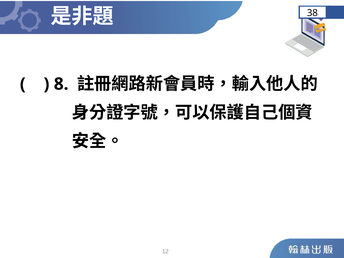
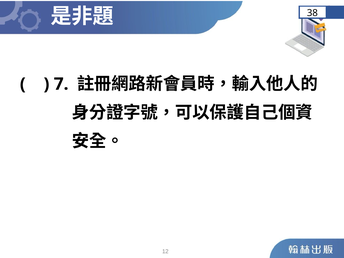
8: 8 -> 7 (61, 84)
